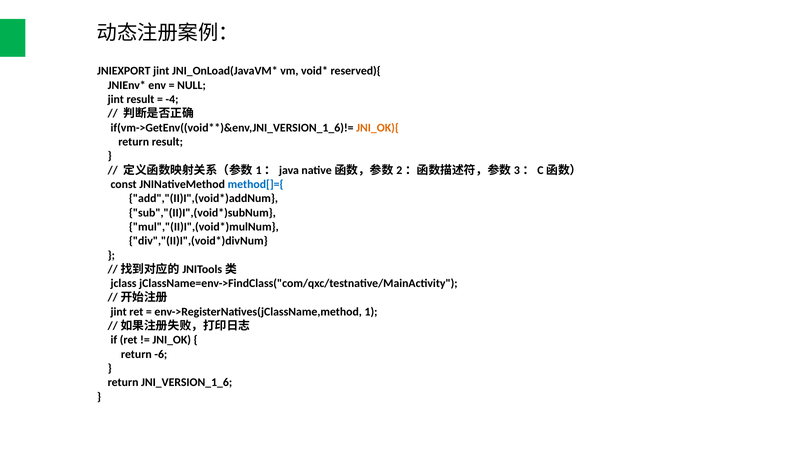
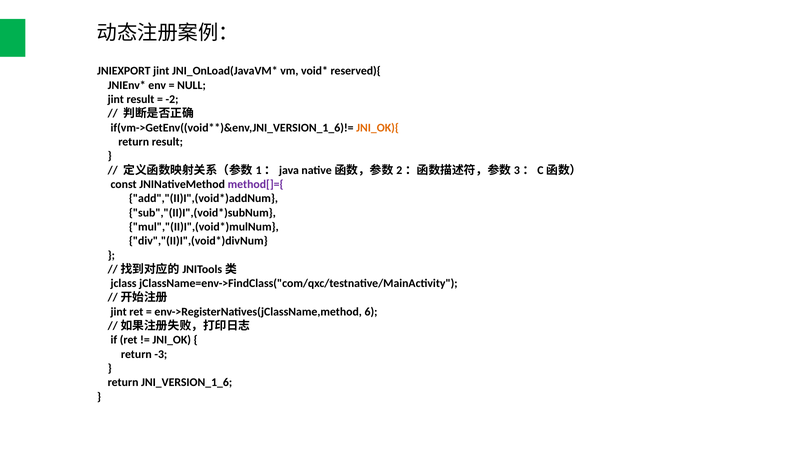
-4: -4 -> -2 (172, 99)
method[]={ colour: blue -> purple (256, 184)
1: 1 -> 6 (371, 312)
-6: -6 -> -3 (161, 354)
